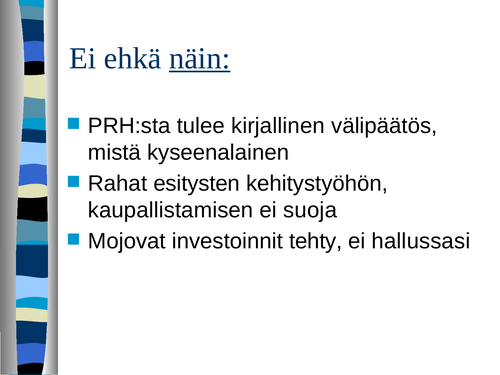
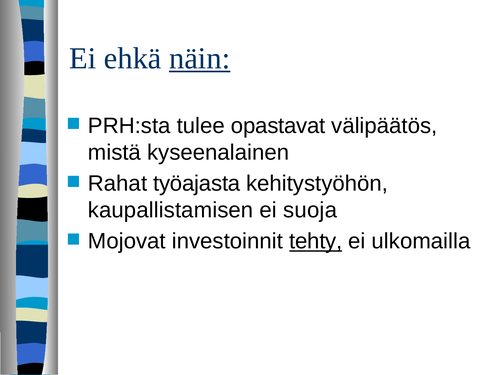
kirjallinen: kirjallinen -> opastavat (278, 126)
esitysten: esitysten -> työajasta (197, 184)
tehty underline: none -> present (316, 241)
hallussasi: hallussasi -> ulkomailla (421, 241)
